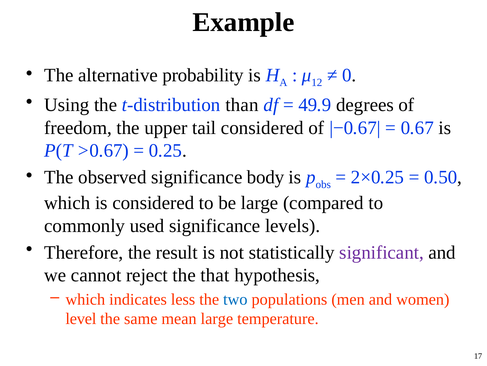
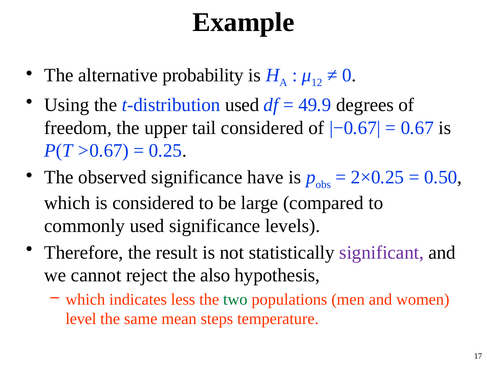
t-distribution than: than -> used (242, 105)
body: body -> have (265, 177)
that: that -> also (215, 275)
two colour: blue -> green (235, 299)
mean large: large -> steps (217, 318)
